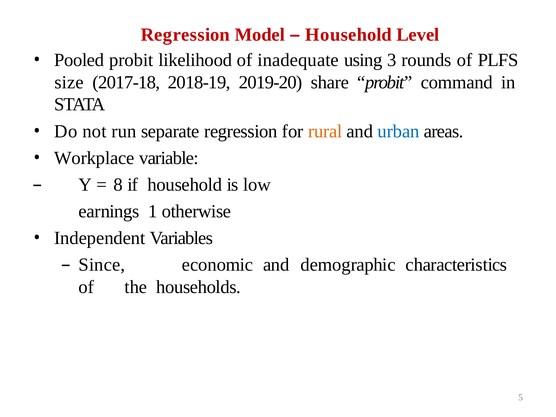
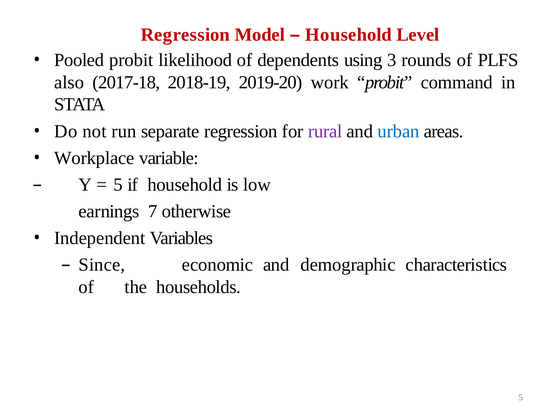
inadequate: inadequate -> dependents (298, 60)
size: size -> also (69, 82)
share: share -> work (330, 82)
rural colour: orange -> purple (325, 131)
8: 8 -> 5 (118, 185)
1: 1 -> 7 (153, 211)
